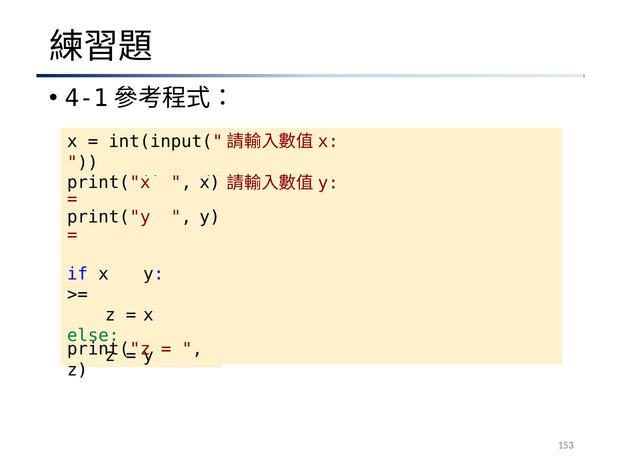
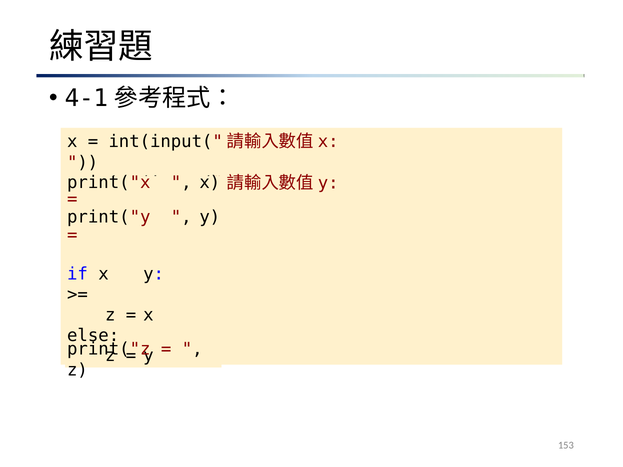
else colour: green -> black (93, 336)
